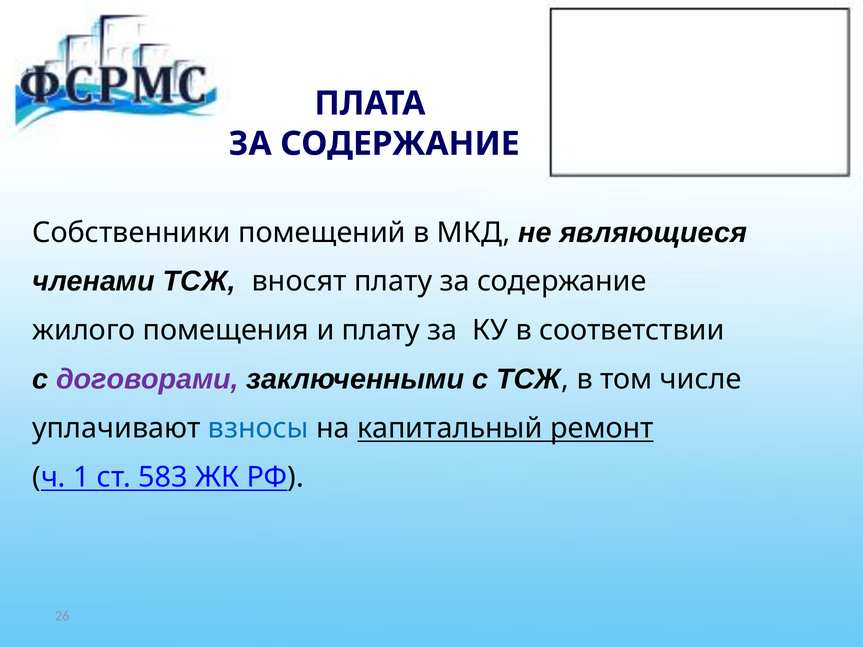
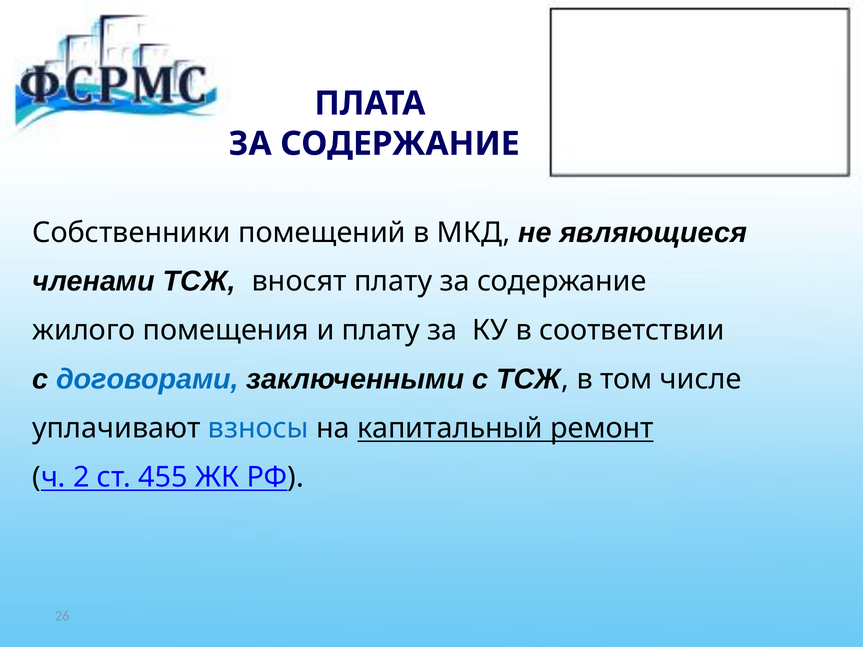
договорами colour: purple -> blue (147, 379)
1: 1 -> 2 (81, 477)
583: 583 -> 455 (163, 477)
